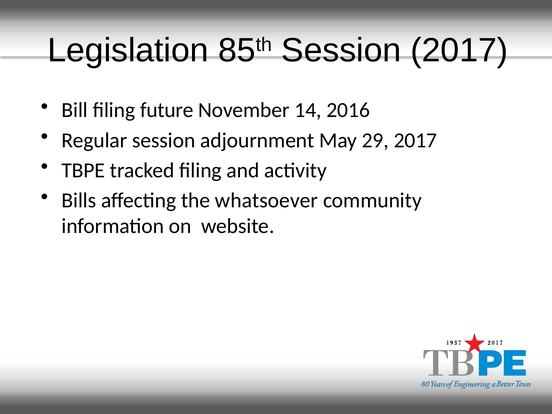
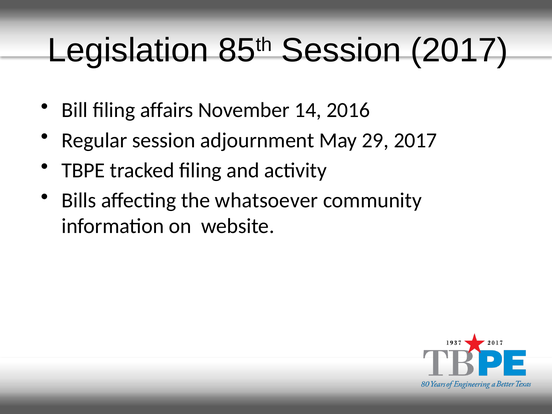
future: future -> affairs (167, 110)
